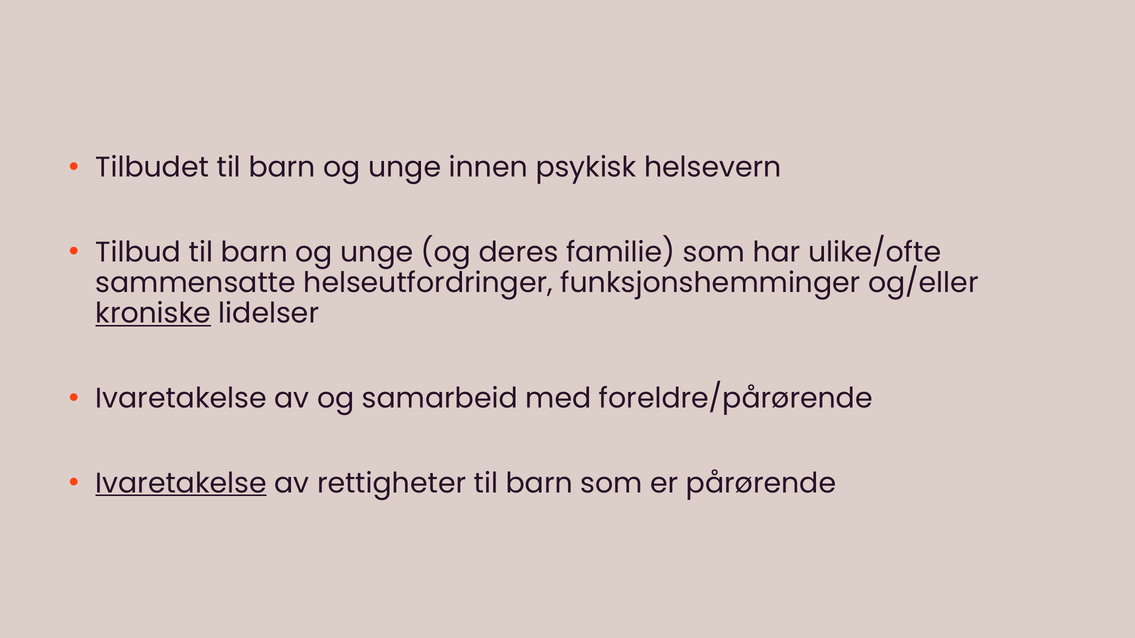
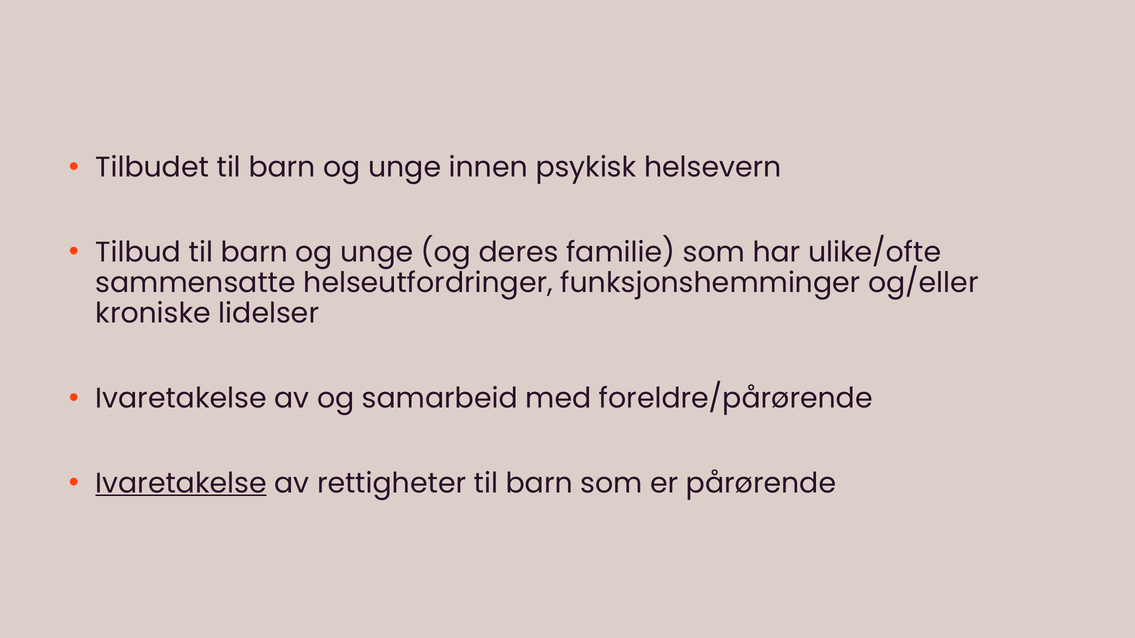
kroniske underline: present -> none (153, 314)
